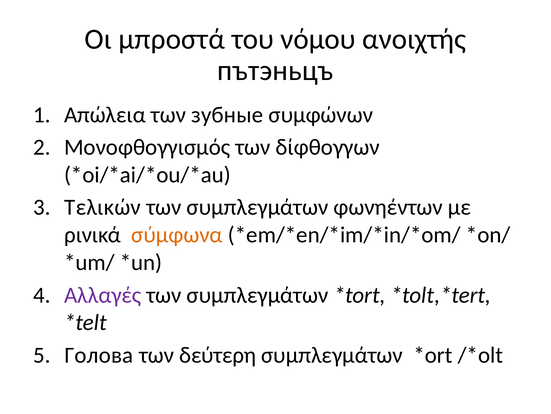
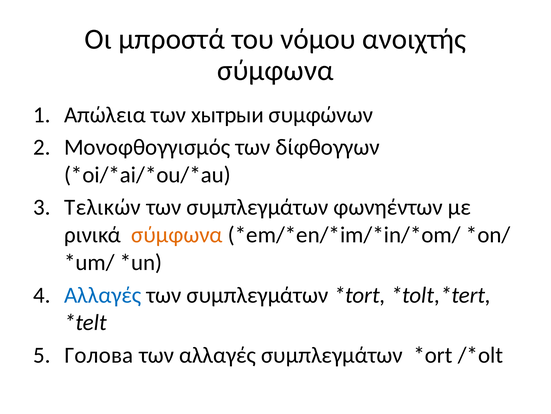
пътэньцъ: пътэньцъ -> σύμφωνα (275, 70)
зубные: зубные -> хытрыи (227, 115)
Αλλαγές colour: purple -> blue (103, 295)
των δεύτερη: δεύτερη -> αλλαγές (218, 355)
